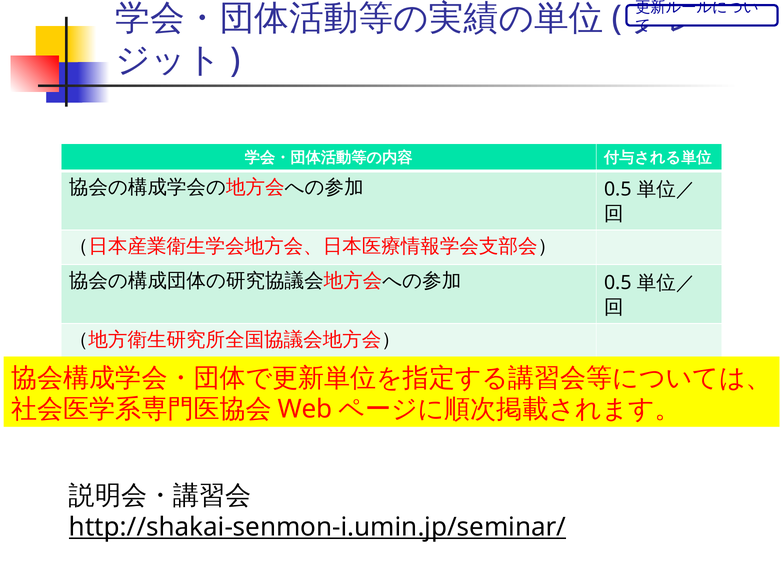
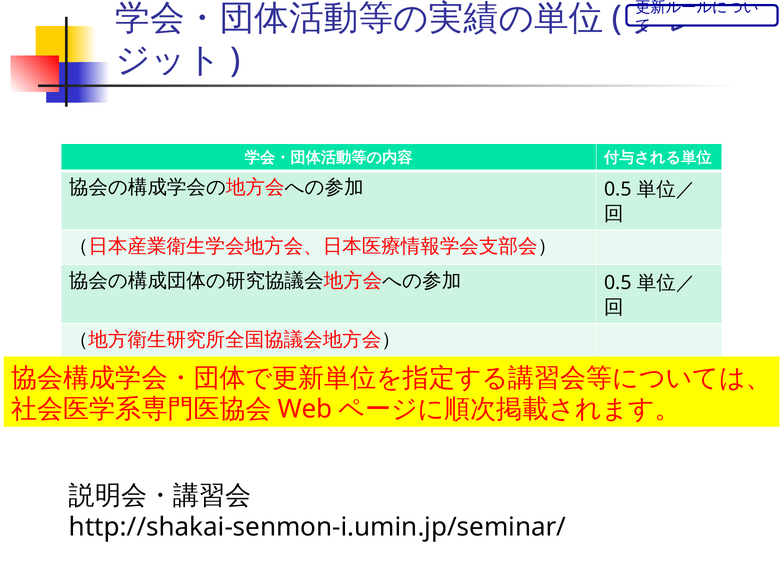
http://shakai-senmon-i.umin.jp/seminar/ underline: present -> none (318, 527)
